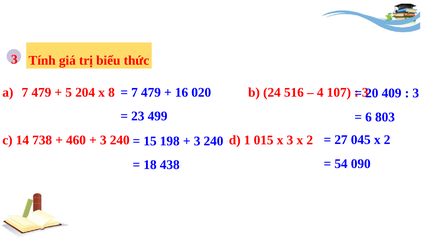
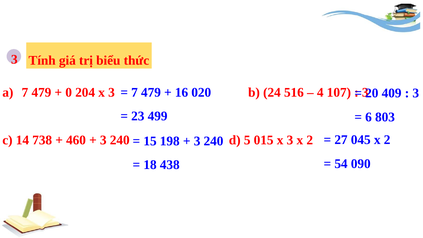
5: 5 -> 0 (69, 92)
204 x 8: 8 -> 3 (111, 92)
1: 1 -> 5 (247, 140)
